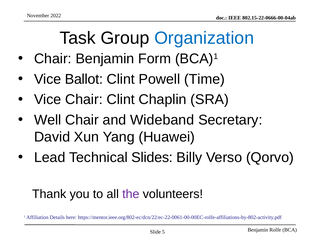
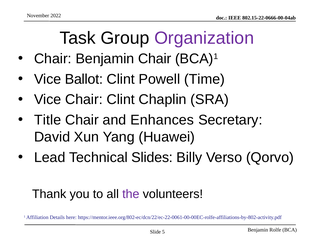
Organization colour: blue -> purple (204, 38)
Benjamin Form: Form -> Chair (155, 59)
Well: Well -> Title (48, 120)
Wideband: Wideband -> Enhances (162, 120)
